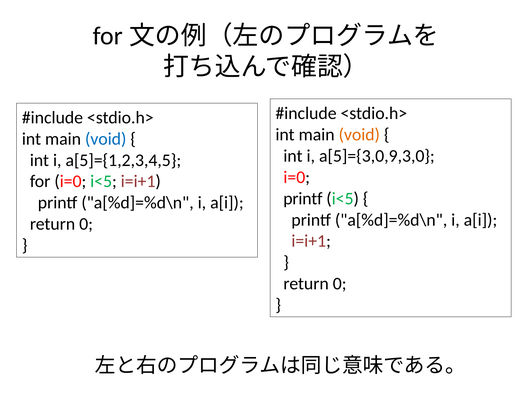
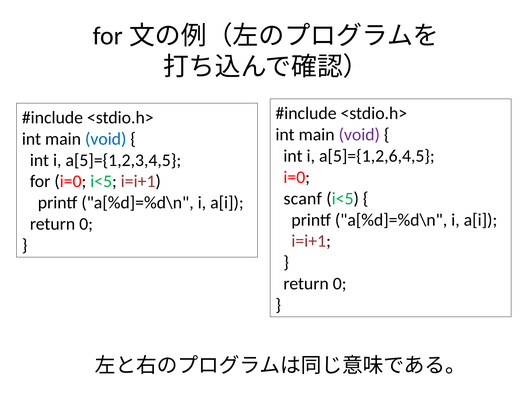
void colour: orange -> purple (359, 135)
a[5]={3,0,9,3,0: a[5]={3,0,9,3,0 -> a[5]={1,2,6,4,5 (377, 156)
printf: printf -> scanf (303, 199)
